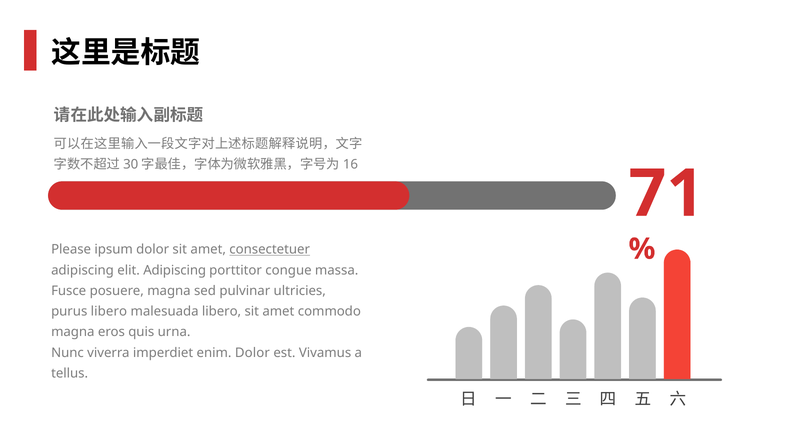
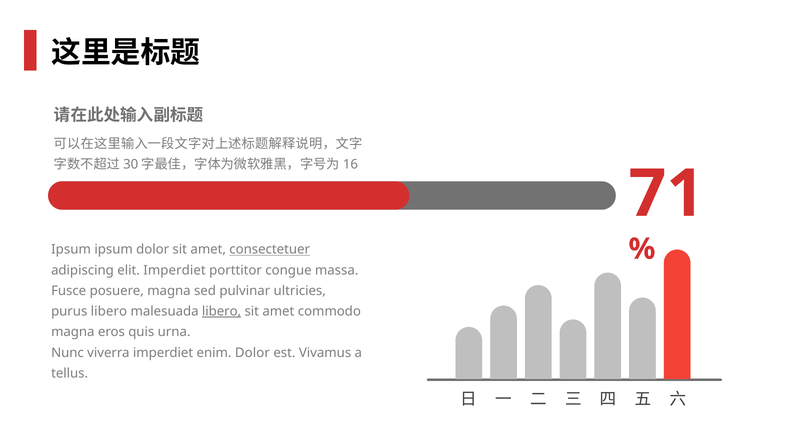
Please: Please -> Ipsum (71, 250)
elit Adipiscing: Adipiscing -> Imperdiet (175, 270)
libero underline: none -> present (222, 312)
